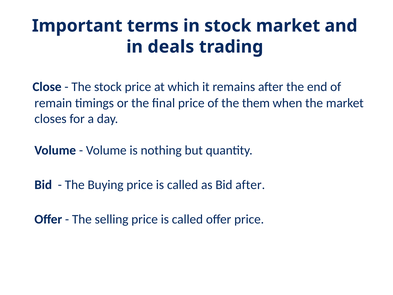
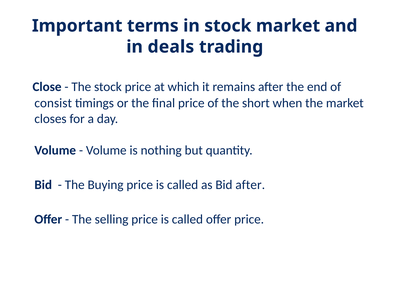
remain: remain -> consist (53, 103)
them: them -> short (256, 103)
